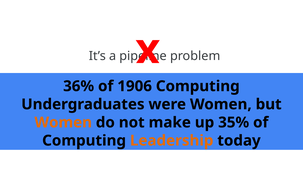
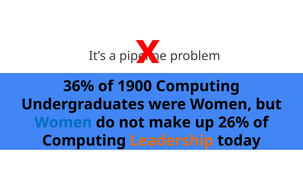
1906: 1906 -> 1900 (135, 86)
Women colour: orange -> blue (63, 123)
35%: 35% -> 26% (234, 123)
